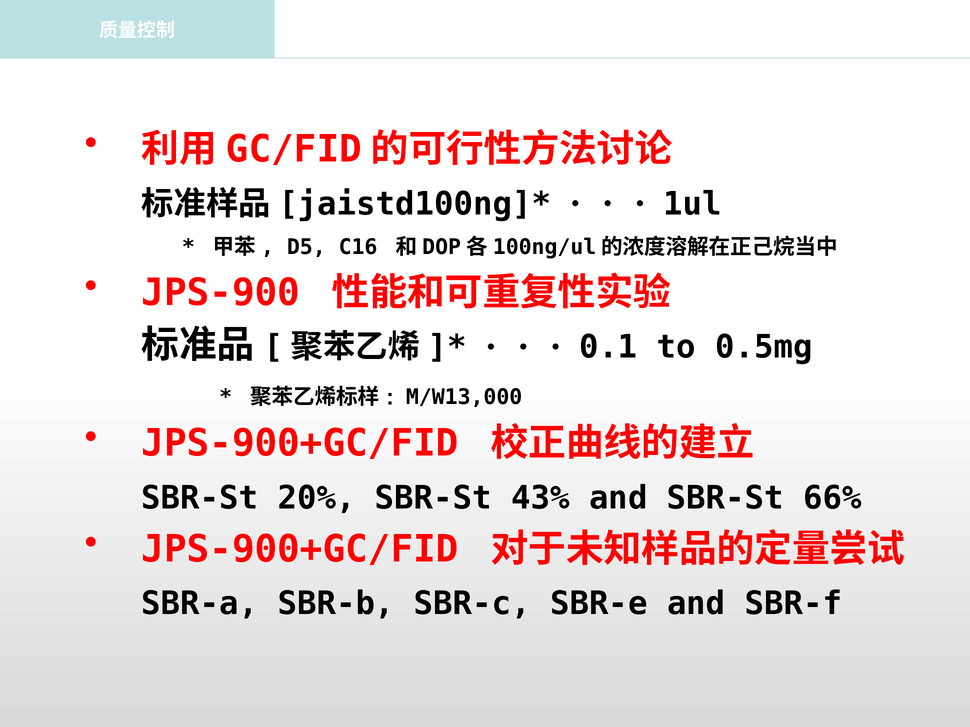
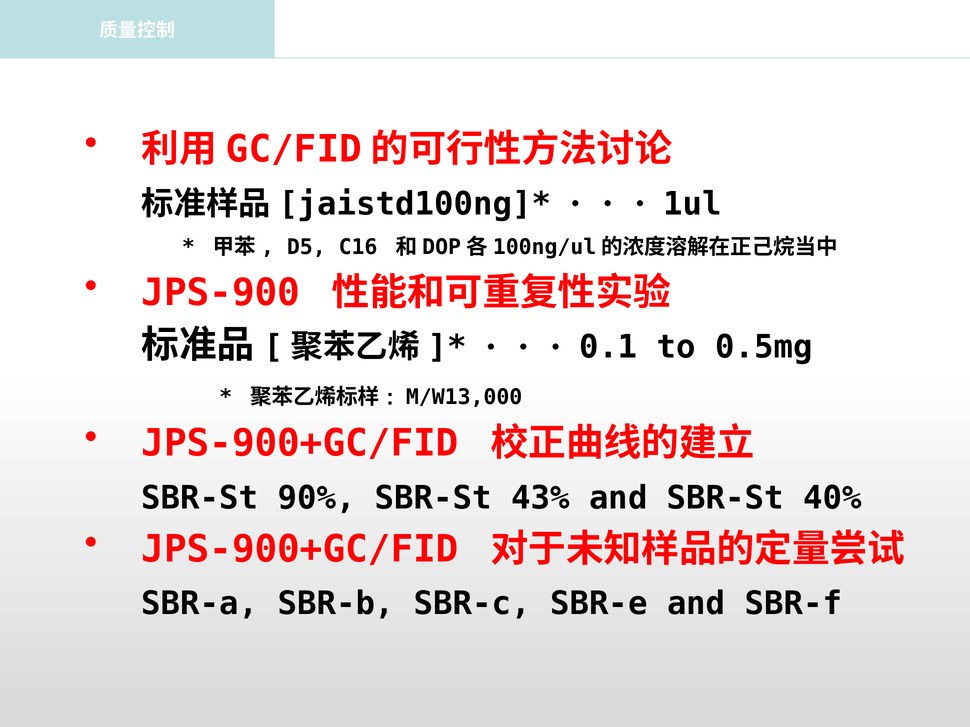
20%: 20% -> 90% (317, 498)
66%: 66% -> 40% (832, 498)
